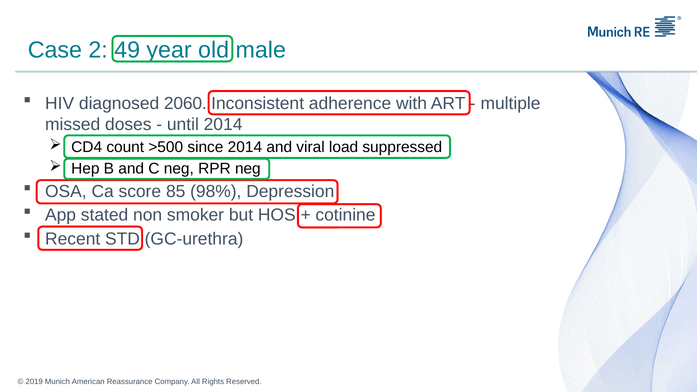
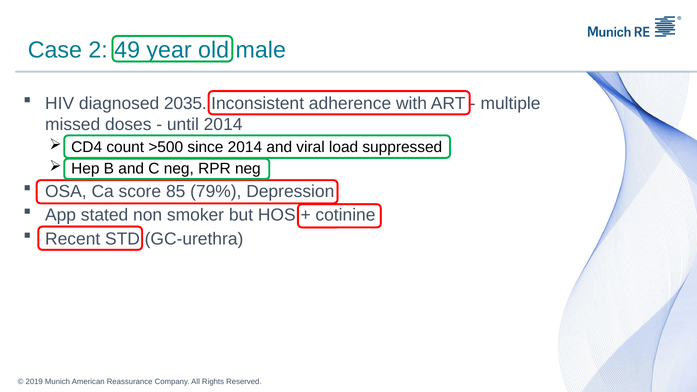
2060: 2060 -> 2035 (185, 104)
98%: 98% -> 79% (216, 191)
